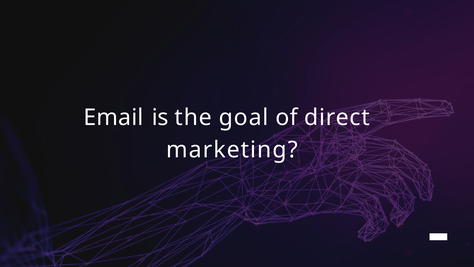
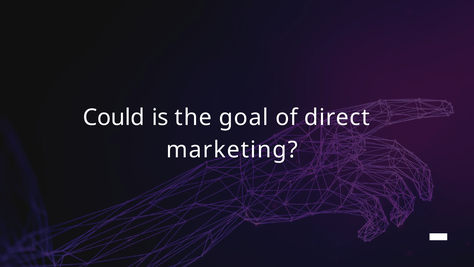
Email: Email -> Could (114, 118)
